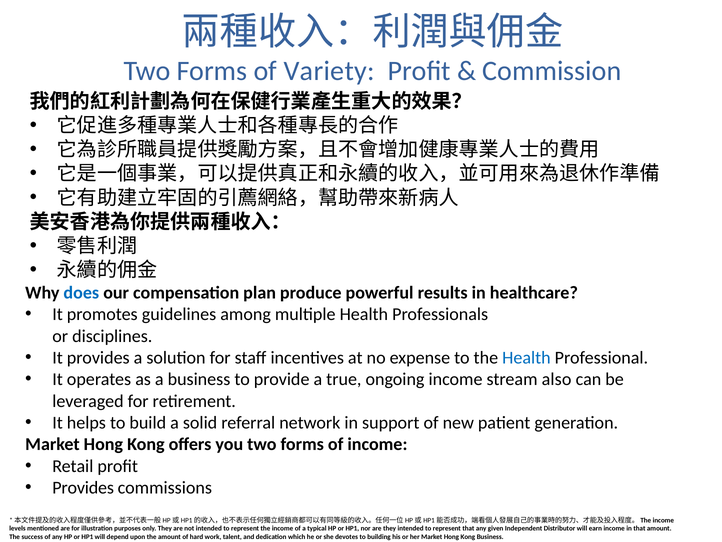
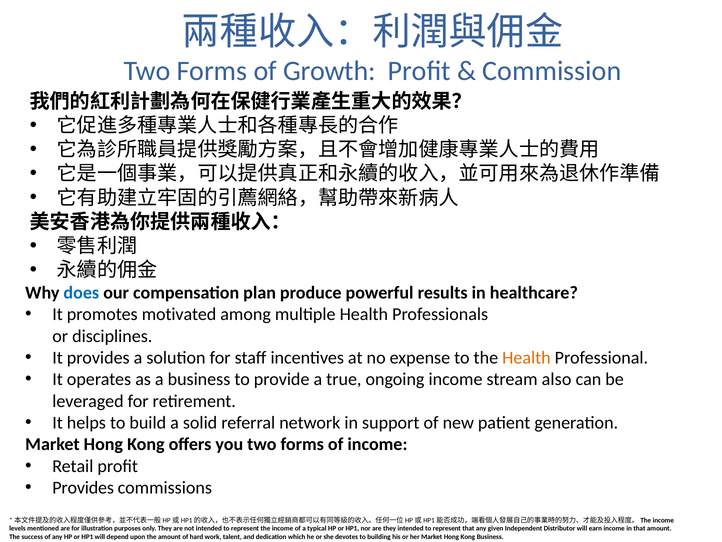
Variety: Variety -> Growth (329, 71)
guidelines: guidelines -> motivated (179, 314)
Health colour: blue -> orange (526, 357)
